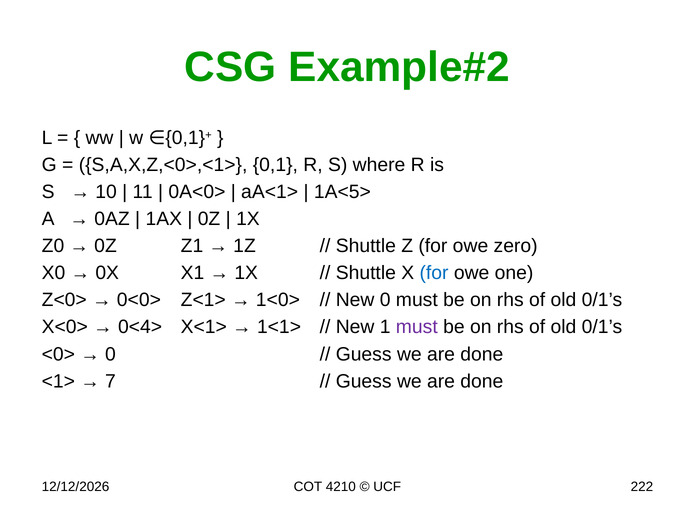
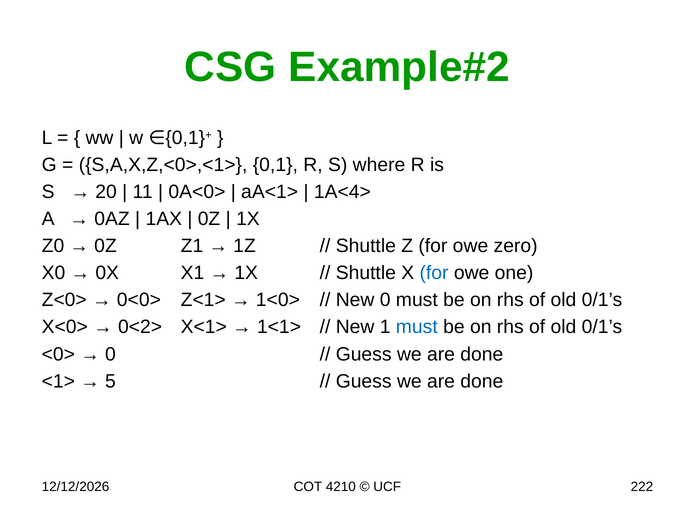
10: 10 -> 20 (106, 192)
1A<5>: 1A<5> -> 1A<4> (342, 192)
0<4>: 0<4> -> 0<2> (140, 327)
must colour: purple -> blue (417, 327)
7: 7 -> 5 (110, 381)
